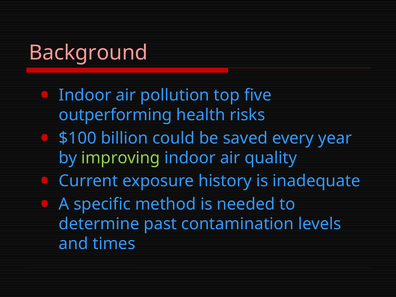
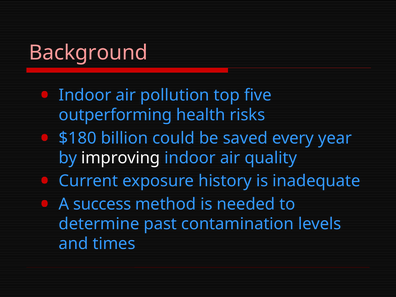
$100: $100 -> $180 (78, 138)
improving colour: light green -> white (121, 158)
specific: specific -> success (102, 204)
